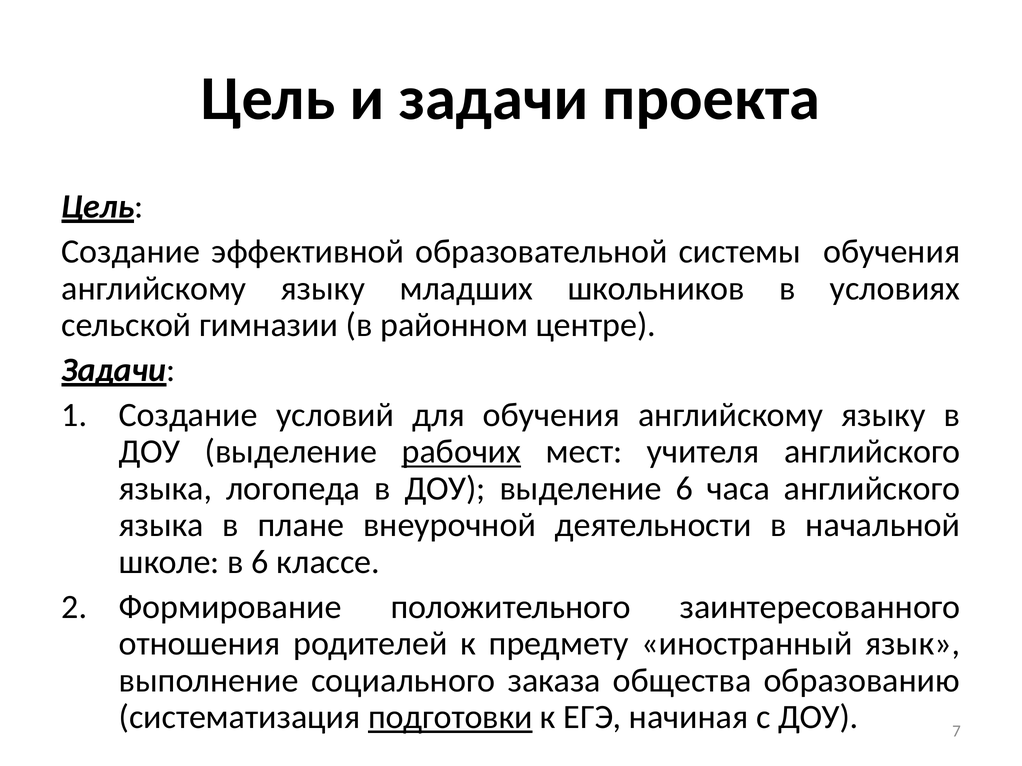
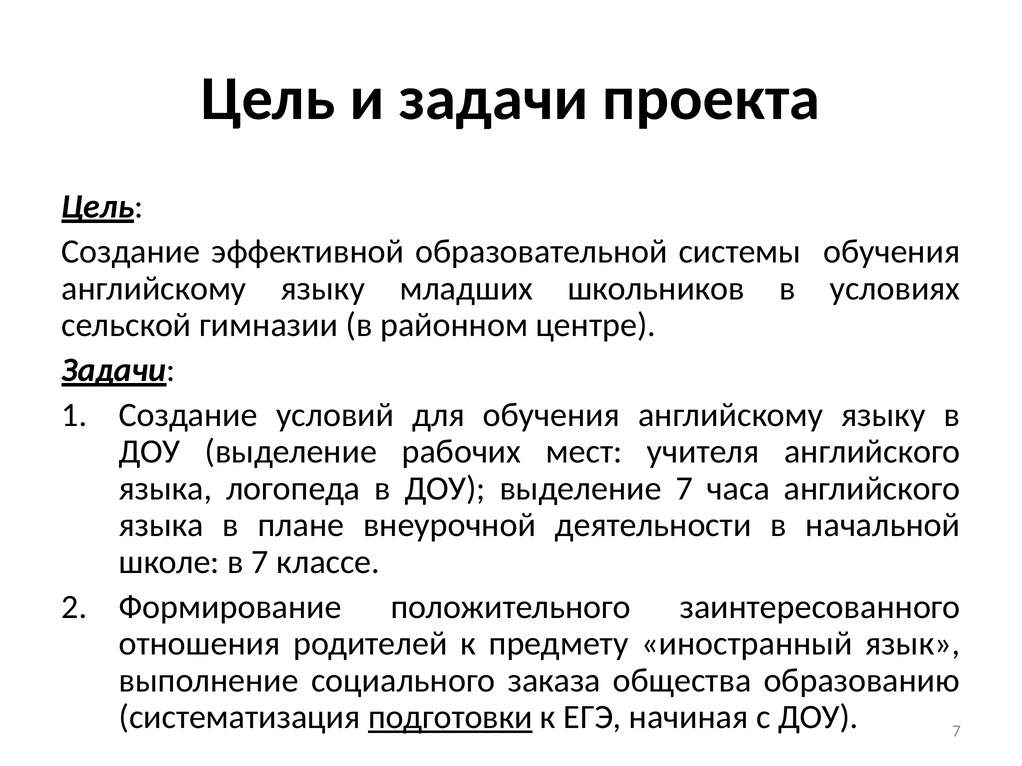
рабочих underline: present -> none (461, 452)
выделение 6: 6 -> 7 (684, 489)
в 6: 6 -> 7 (260, 562)
